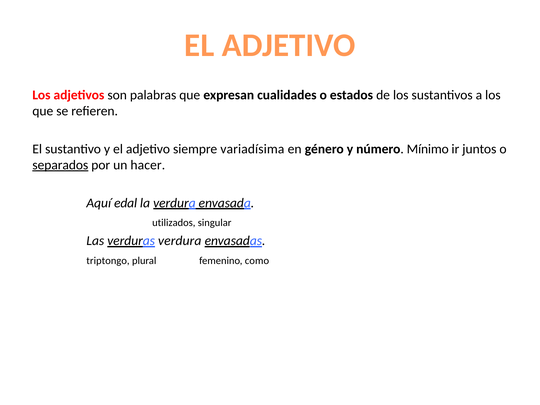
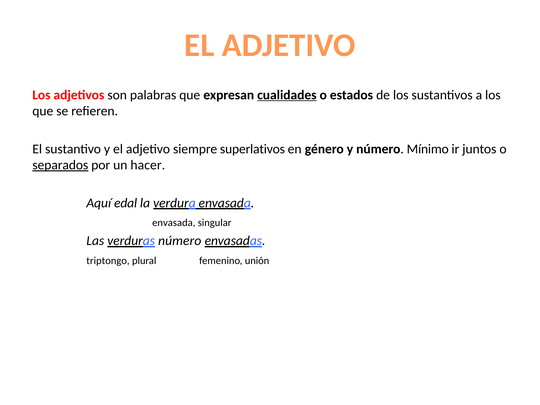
cualidades underline: none -> present (287, 95)
variadísima: variadísima -> superlativos (252, 149)
utilizados: utilizados -> envasada (174, 223)
verduras verdura: verdura -> número (180, 241)
como: como -> unión (257, 261)
